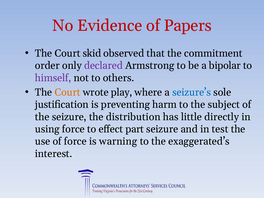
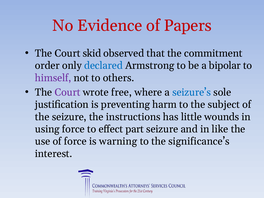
declared colour: purple -> blue (103, 66)
Court colour: orange -> purple (68, 92)
play: play -> free (121, 92)
distribution: distribution -> instructions (133, 117)
directly: directly -> wounds (222, 117)
test: test -> like (220, 129)
exaggerated’s: exaggerated’s -> significance’s (199, 141)
